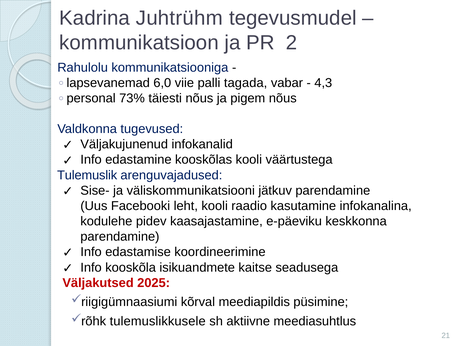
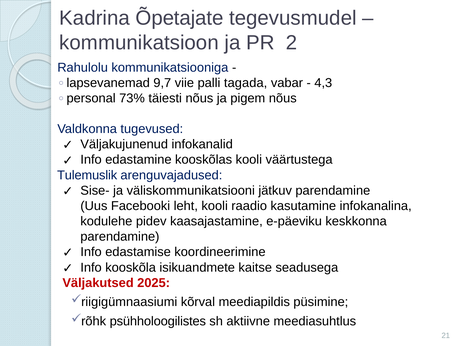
Juhtrühm: Juhtrühm -> Õpetajate (180, 18)
6,0: 6,0 -> 9,7 (162, 83)
tulemuslikkusele: tulemuslikkusele -> psühholoogilistes (158, 321)
